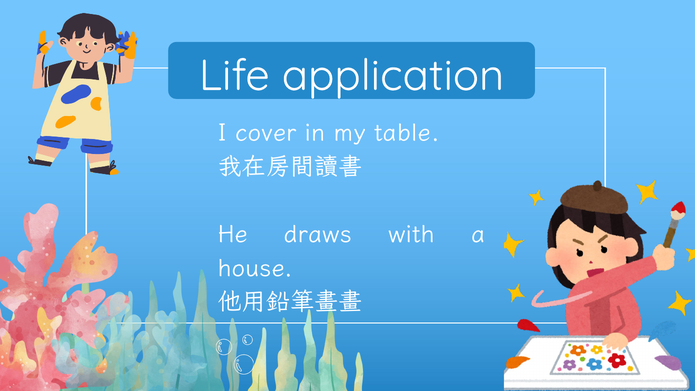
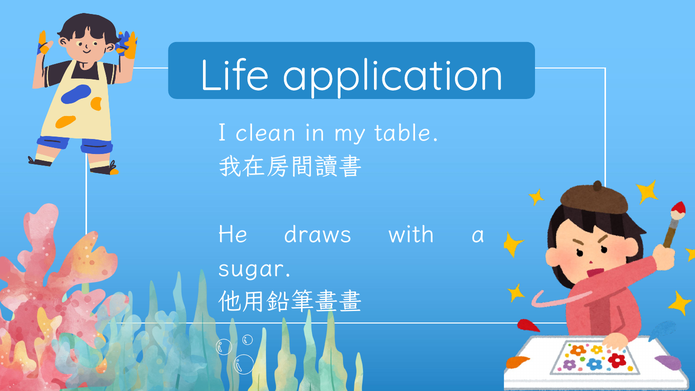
cover: cover -> clean (266, 133)
house: house -> sugar (255, 268)
